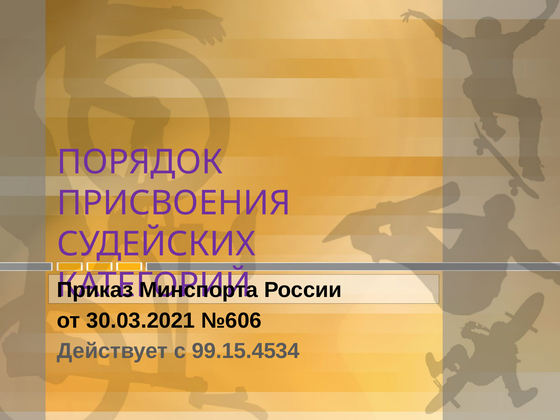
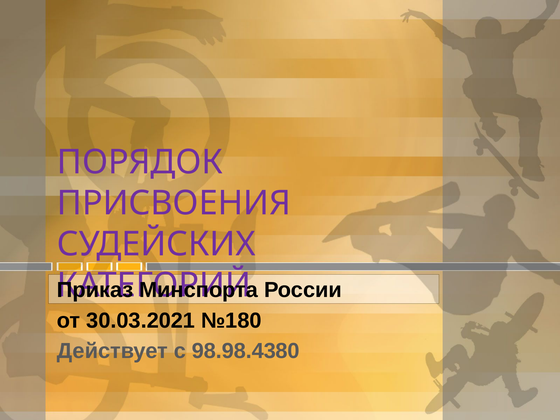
№606: №606 -> №180 (231, 321)
99.15.4534: 99.15.4534 -> 98.98.4380 (246, 351)
